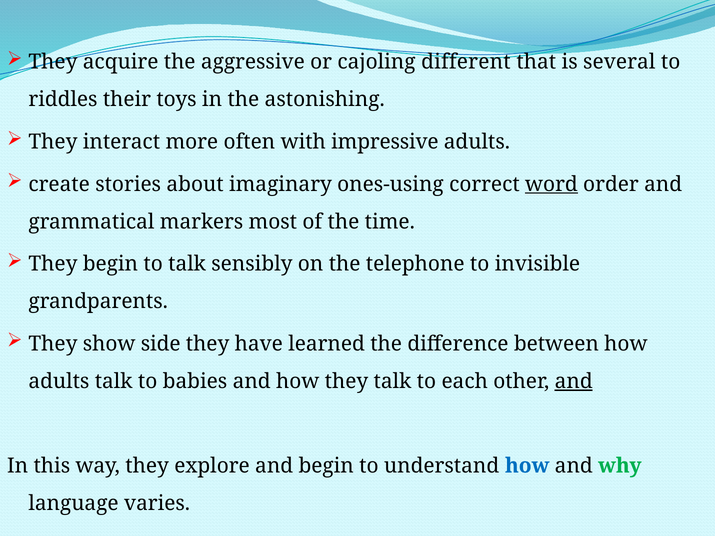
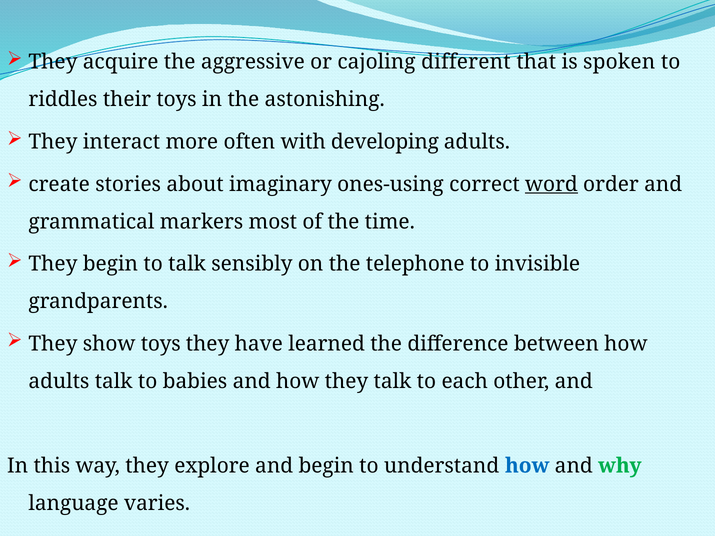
several: several -> spoken (619, 62)
impressive: impressive -> developing (385, 142)
show side: side -> toys (161, 344)
and underline: present -> none (574, 381)
